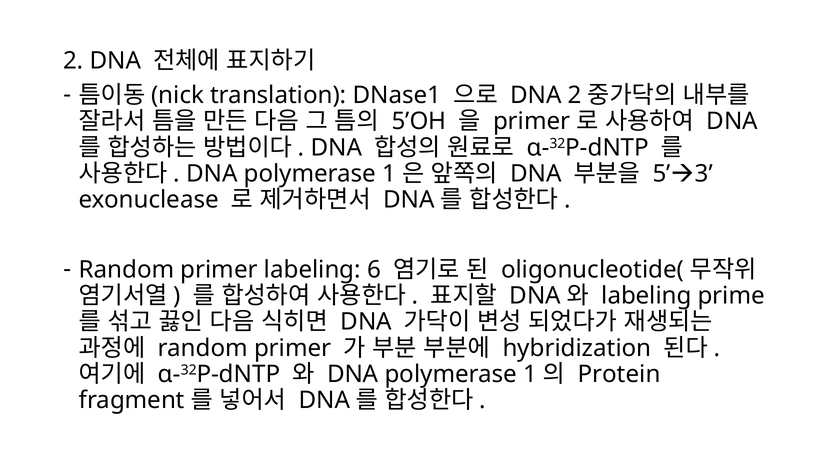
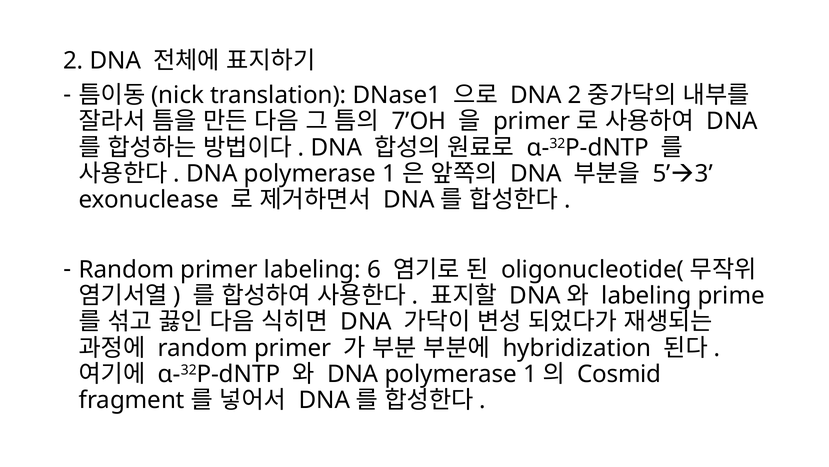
5’OH: 5’OH -> 7’OH (419, 121)
Protein: Protein -> Cosmid (619, 374)
